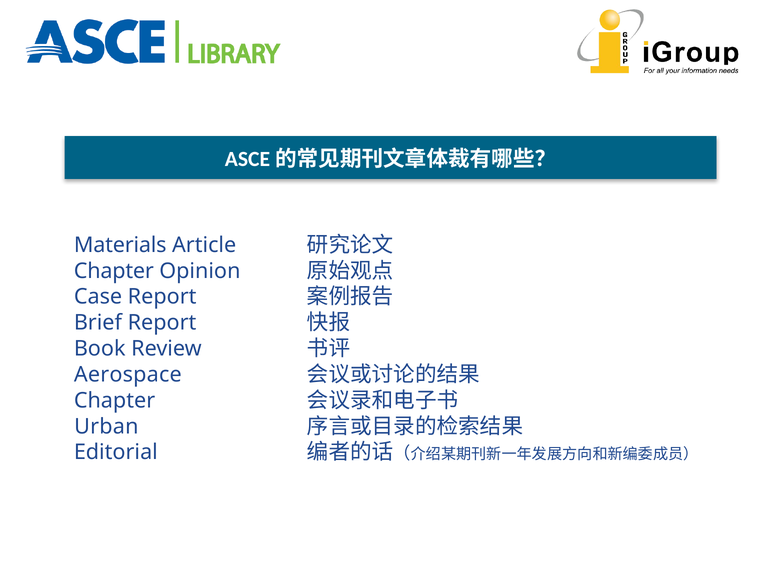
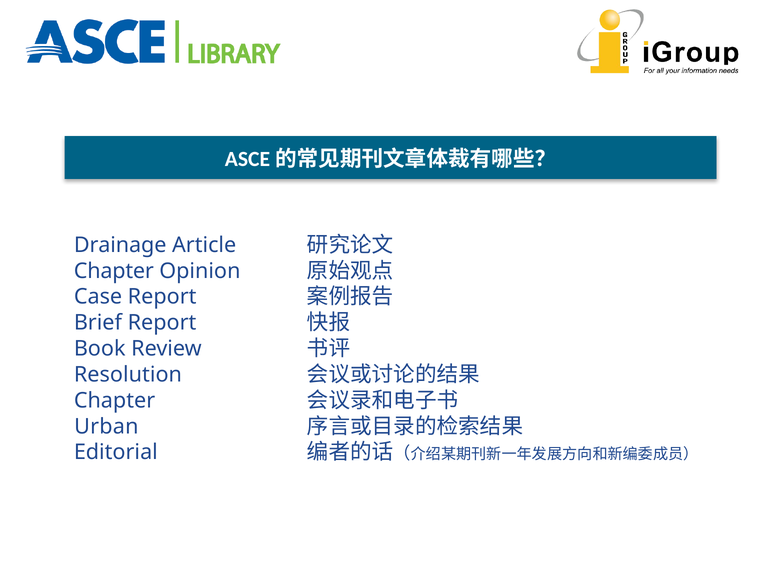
Materials: Materials -> Drainage (120, 245)
Aerospace: Aerospace -> Resolution (128, 374)
